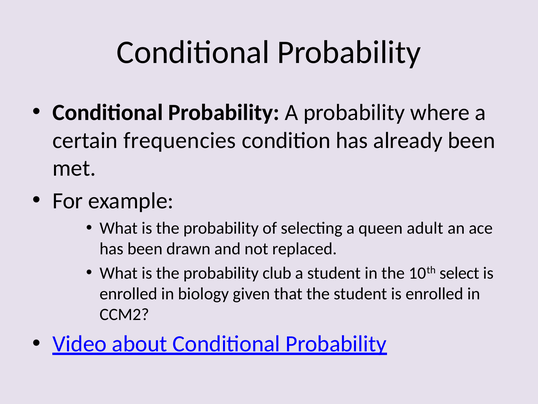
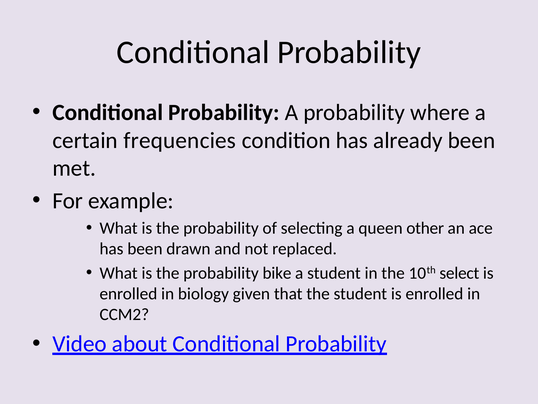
adult: adult -> other (425, 228)
club: club -> bike (277, 273)
